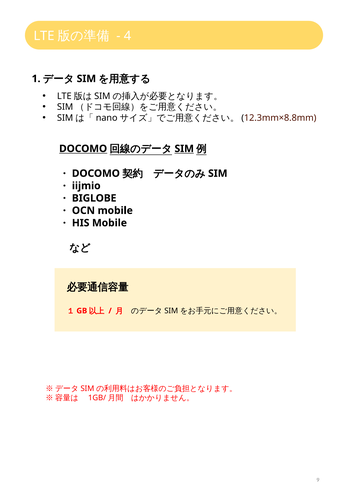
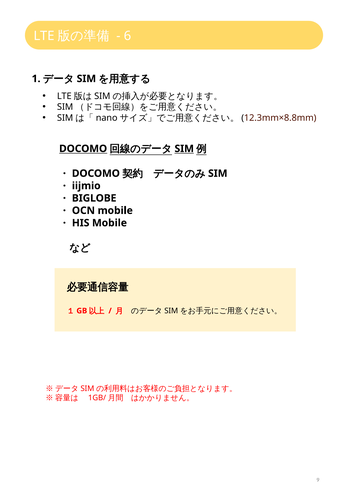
4: 4 -> 6 (128, 36)
